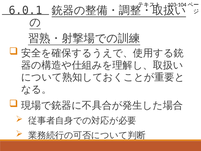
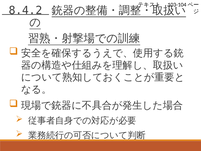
6.0.1: 6.0.1 -> 8.4.2 (25, 10)
